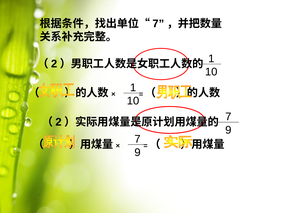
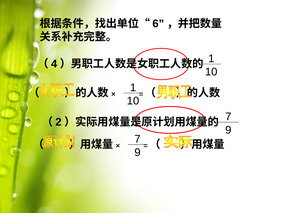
7: 7 -> 6 (158, 24)
2: 2 -> 4 (54, 64)
